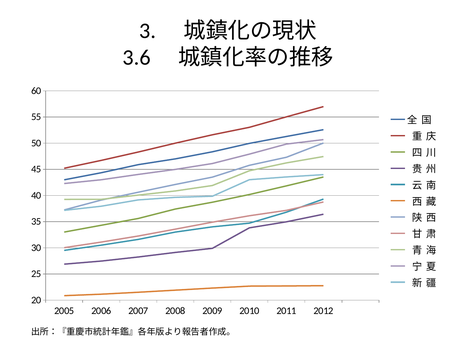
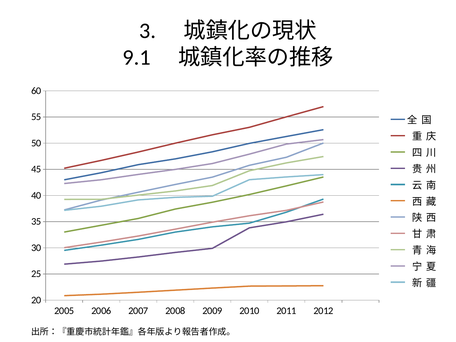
3.6: 3.6 -> 9.1 (137, 57)
